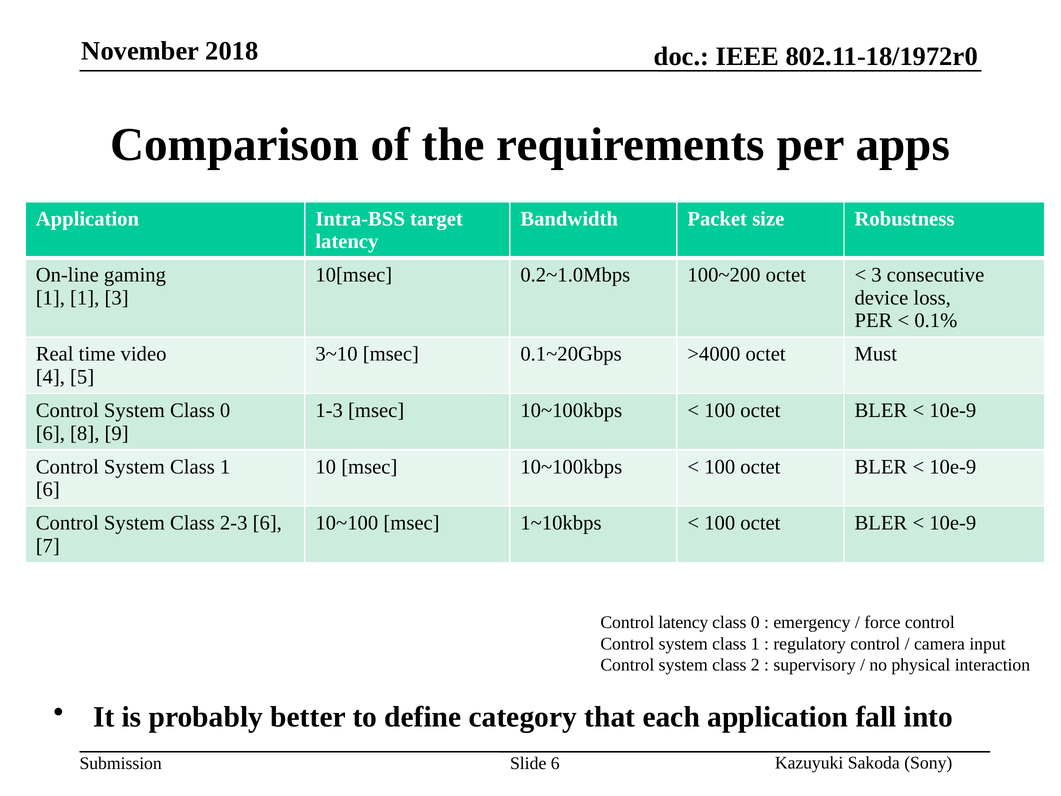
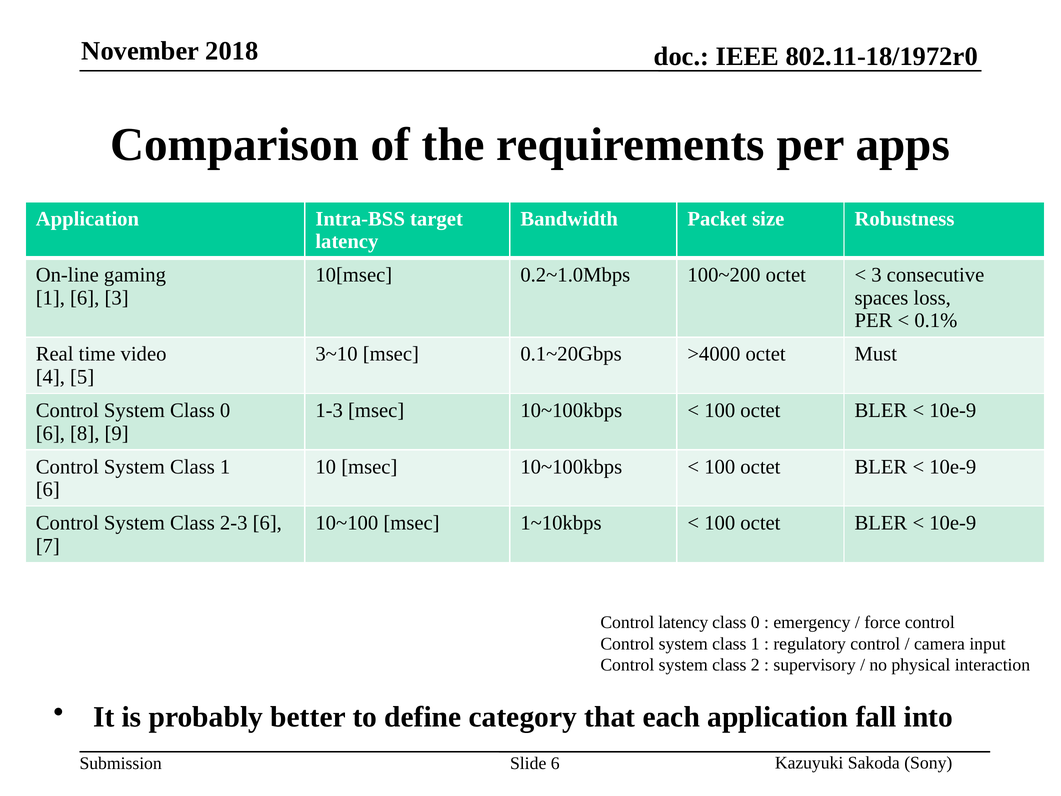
1: 1 -> 6 (85, 298)
device: device -> spaces (881, 298)
